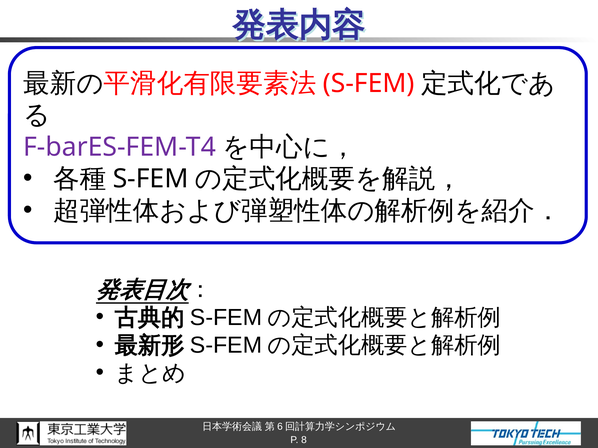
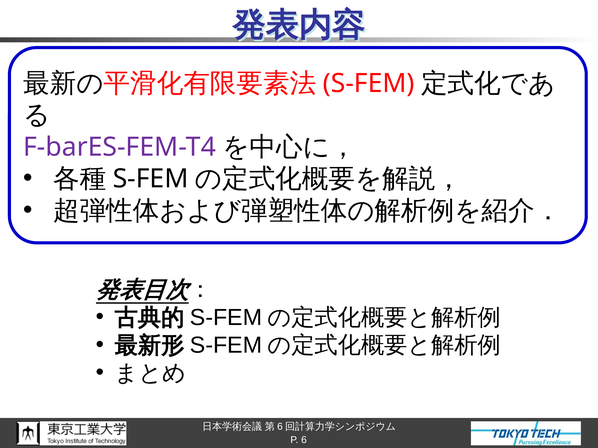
8: 8 -> 6 (304, 440)
